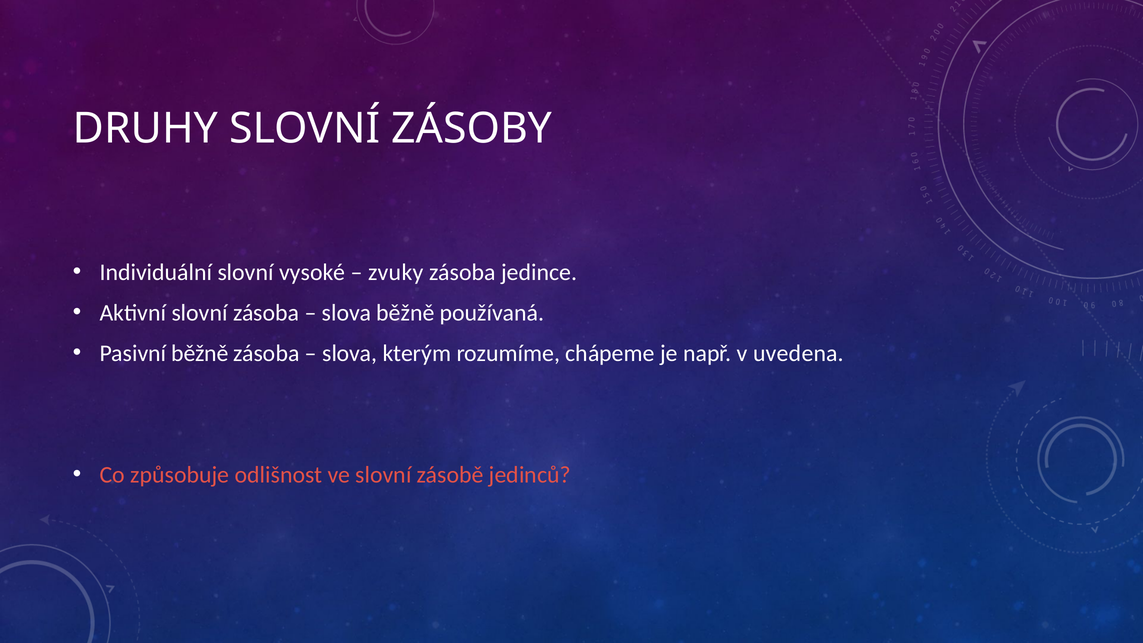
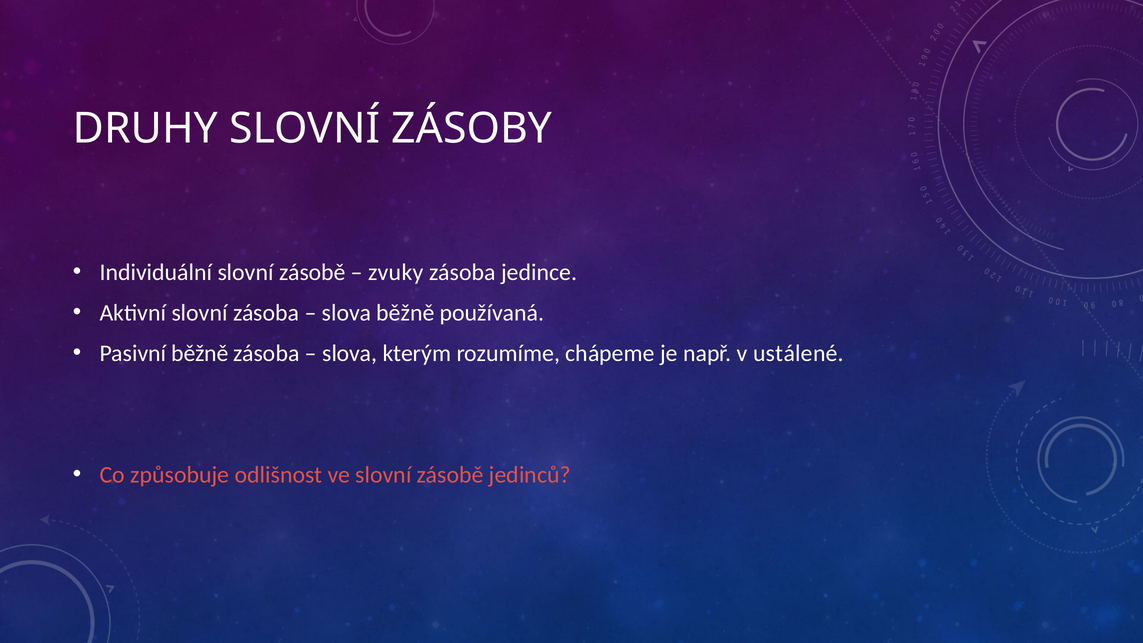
Individuální slovní vysoké: vysoké -> zásobě (312, 272)
uvedena: uvedena -> ustálené (798, 353)
